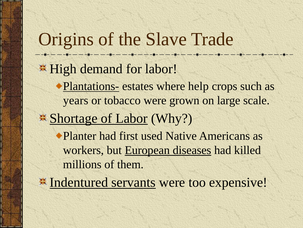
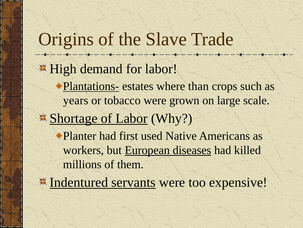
help: help -> than (198, 86)
